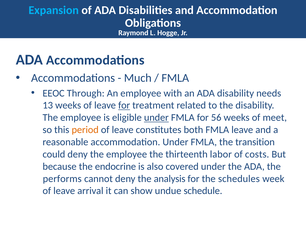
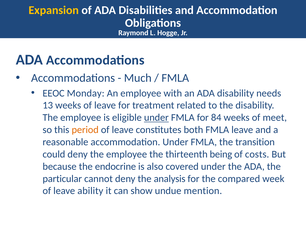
Expansion colour: light blue -> yellow (54, 10)
Through: Through -> Monday (86, 93)
for underline: present -> none (124, 106)
56: 56 -> 84 (216, 118)
labor: labor -> being (221, 155)
performs: performs -> particular (62, 179)
schedules: schedules -> compared (239, 179)
arrival: arrival -> ability (90, 191)
schedule: schedule -> mention (203, 191)
